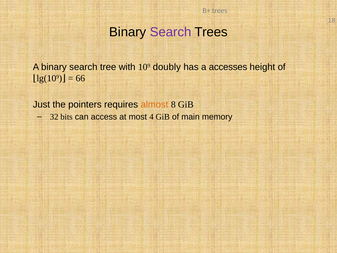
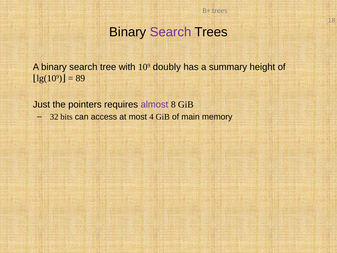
accesses: accesses -> summary (228, 67)
66: 66 -> 89 (80, 78)
almost colour: orange -> purple (154, 104)
